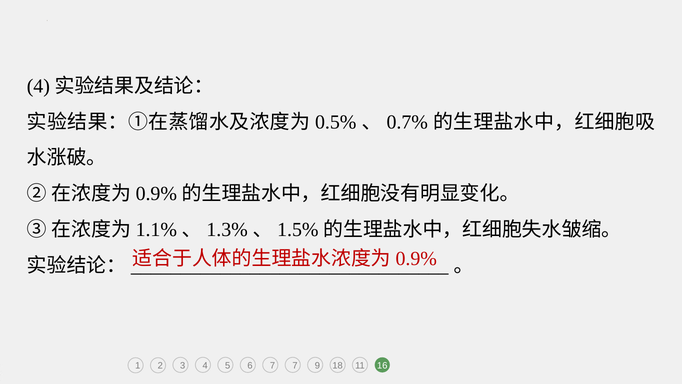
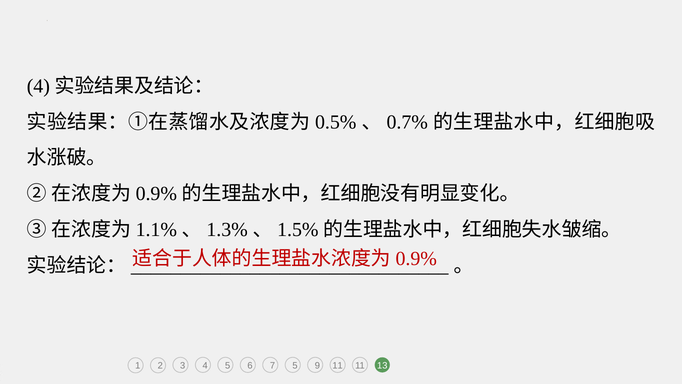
7 7: 7 -> 5 (295, 365)
9 18: 18 -> 11 (338, 365)
16: 16 -> 13 (382, 365)
